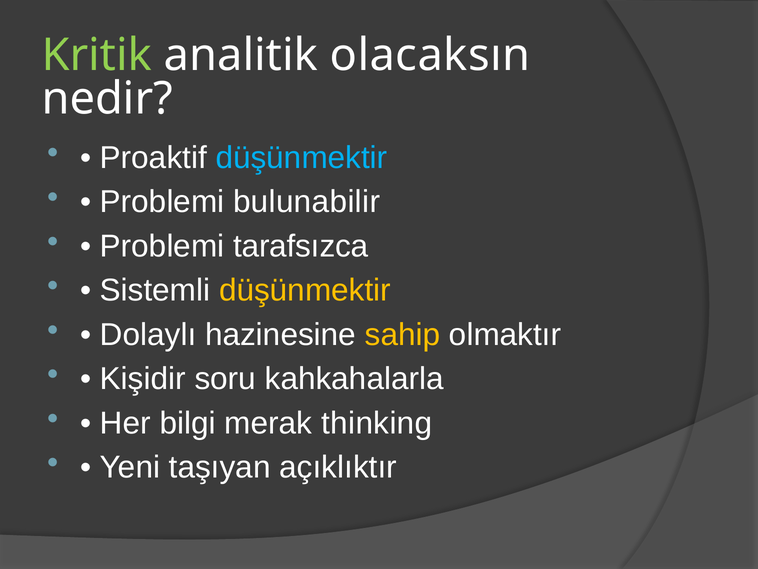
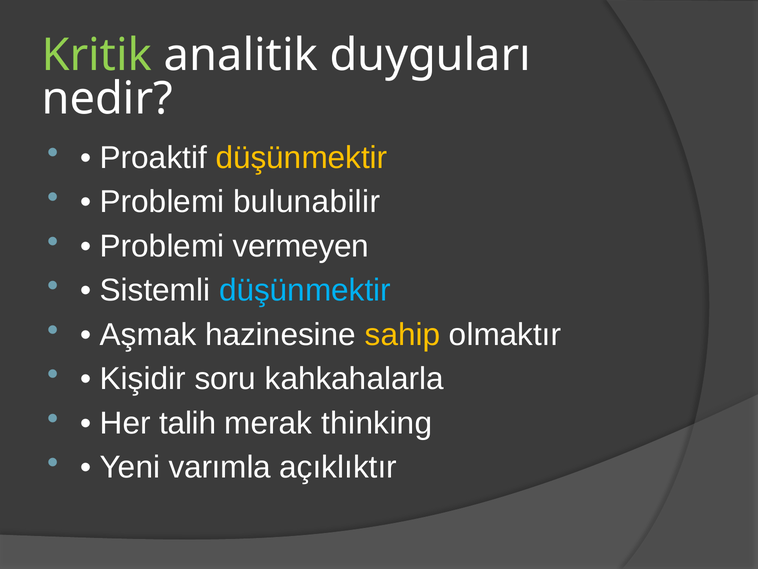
olacaksın: olacaksın -> duyguları (430, 55)
düşünmektir colour: light blue -> yellow (301, 158)
tarafsızca: tarafsızca -> vermeyen (301, 246)
düşünmektir colour: yellow -> light blue (305, 290)
Dolaylı: Dolaylı -> Aşmak (148, 334)
bilgi: bilgi -> talih (188, 423)
taşıyan: taşıyan -> varımla (220, 467)
